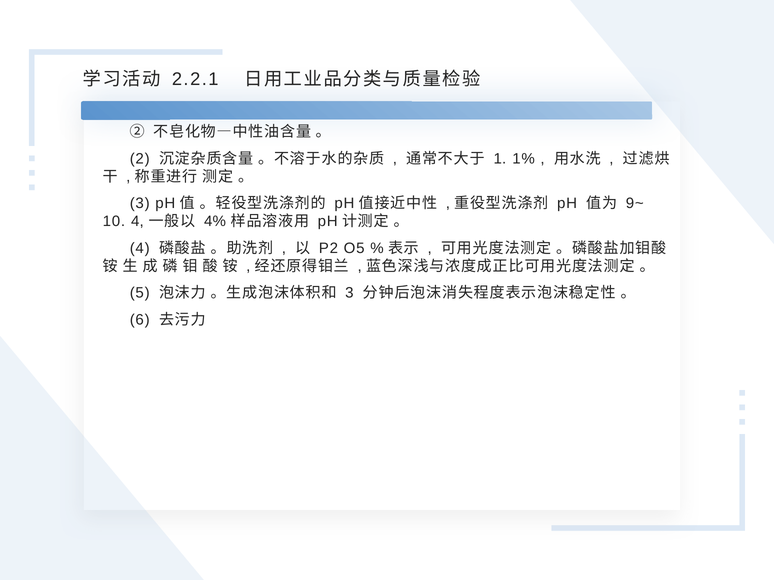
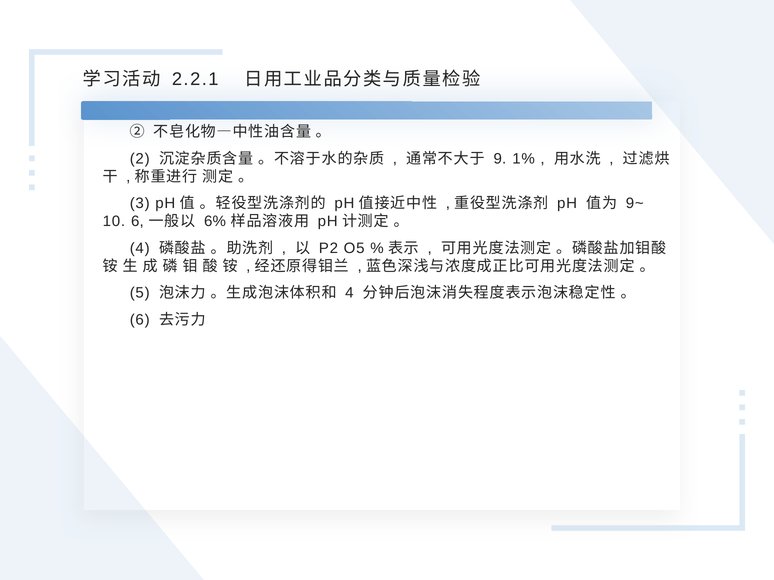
1: 1 -> 9 (500, 159)
10 4: 4 -> 6 (137, 222)
4%: 4% -> 6% (215, 222)
3: 3 -> 4 (349, 293)
